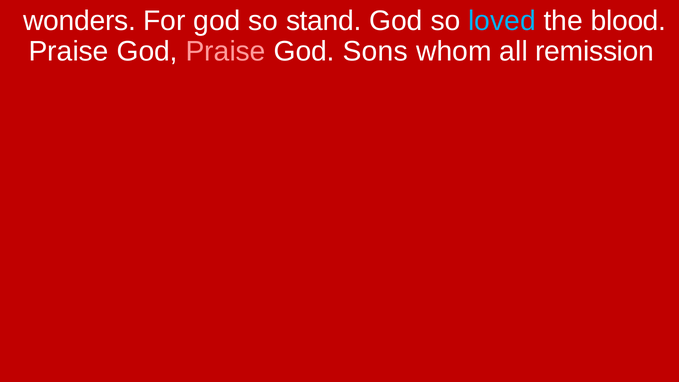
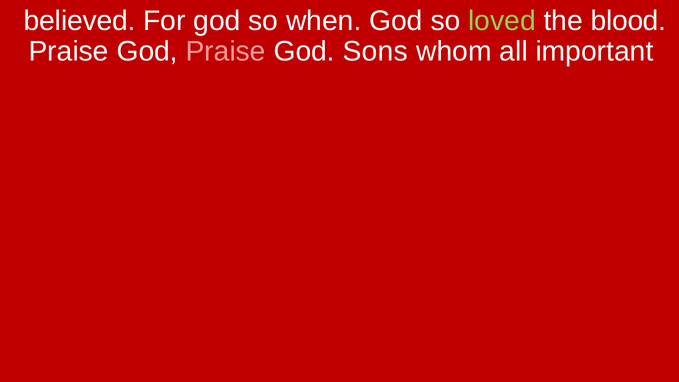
wonders: wonders -> believed (80, 21)
stand: stand -> when (324, 21)
loved colour: light blue -> light green (502, 21)
remission: remission -> important (595, 52)
